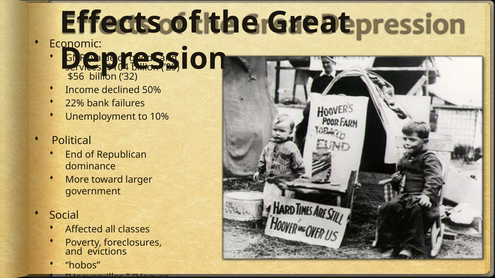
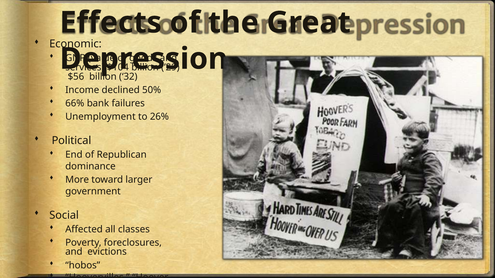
22%: 22% -> 66% (75, 103)
10%: 10% -> 26% (159, 117)
